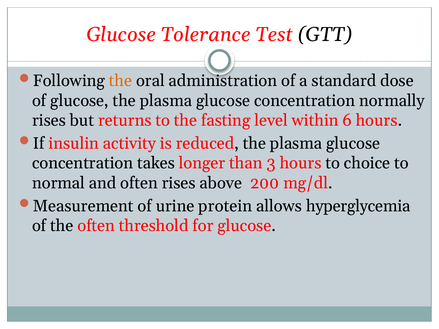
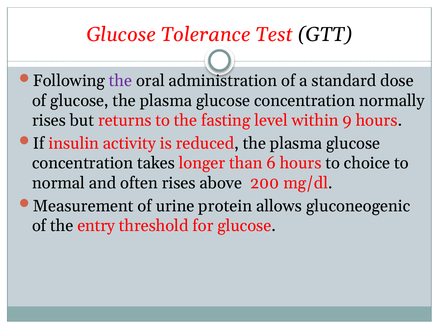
the colour: orange -> purple (121, 81)
6: 6 -> 9 (347, 120)
3: 3 -> 6 (271, 163)
hyperglycemia: hyperglycemia -> gluconeogenic (358, 206)
the often: often -> entry (96, 226)
